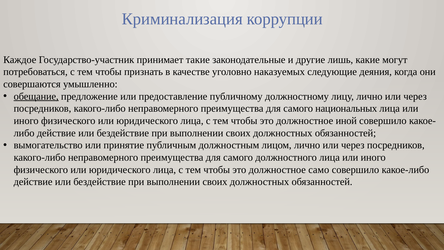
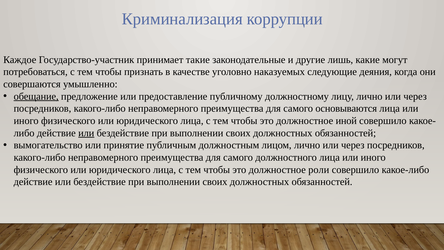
национальных: национальных -> основываются (346, 108)
или underline: none -> present (86, 133)
само: само -> роли (319, 170)
